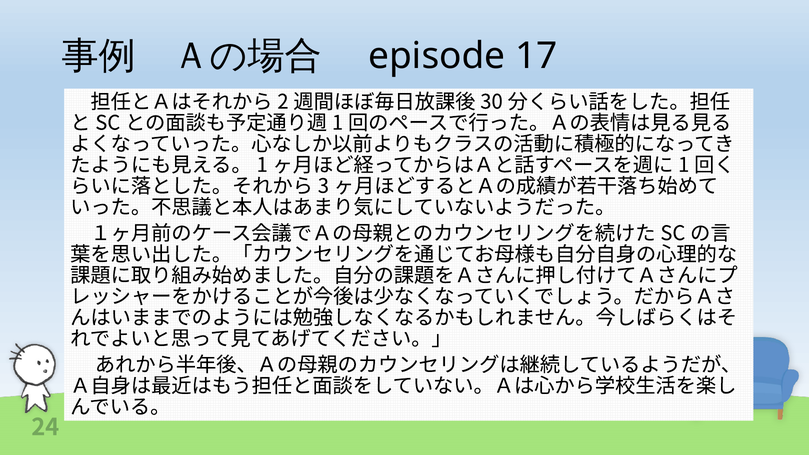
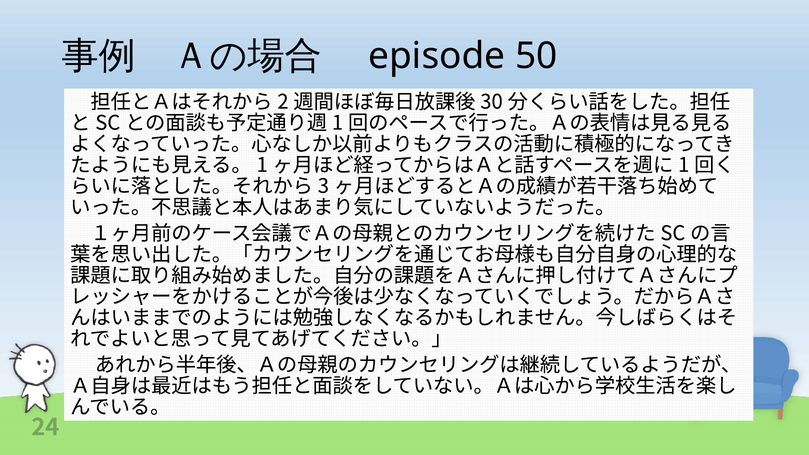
17: 17 -> 50 (536, 56)
